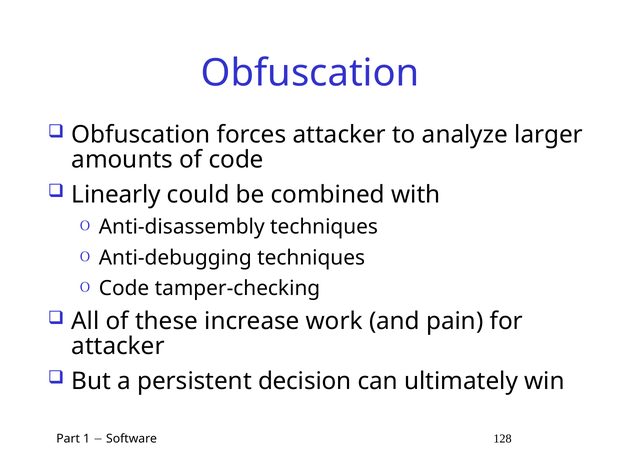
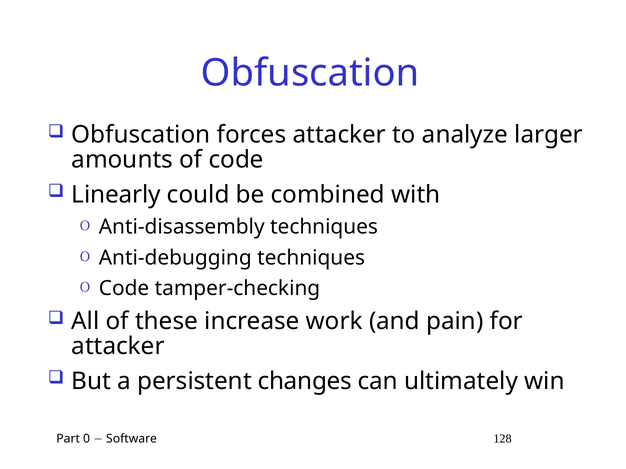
decision: decision -> changes (305, 382)
1: 1 -> 0 (87, 439)
